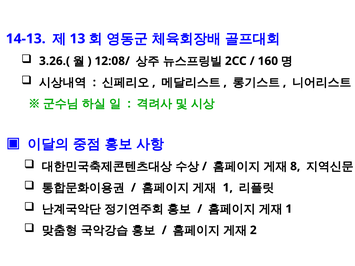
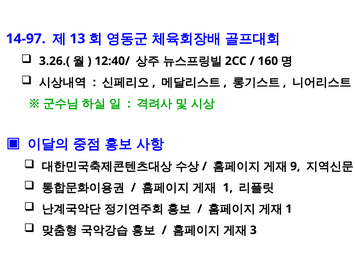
14-13: 14-13 -> 14-97 (26, 39)
12:08/: 12:08/ -> 12:40/ (112, 61)
8: 8 -> 9 (295, 166)
2: 2 -> 3 (253, 230)
